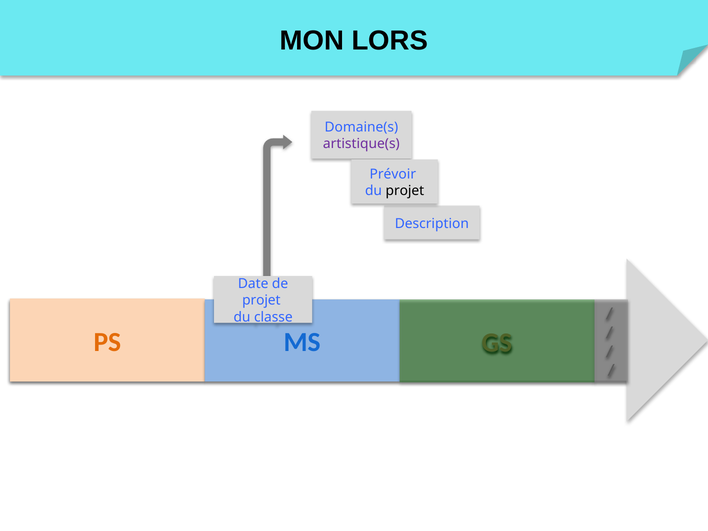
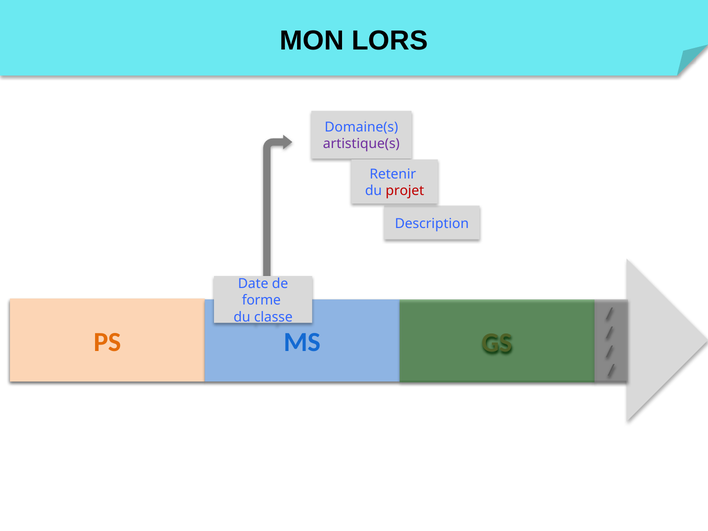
Prévoir: Prévoir -> Retenir (393, 174)
projet colour: black -> red (405, 191)
projet: projet -> forme (261, 300)
